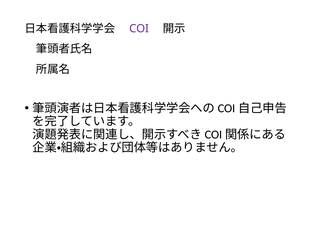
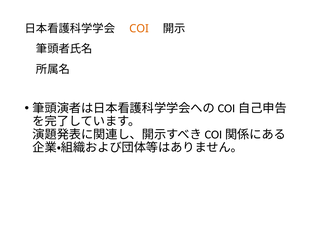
COI colour: purple -> orange (139, 29)
